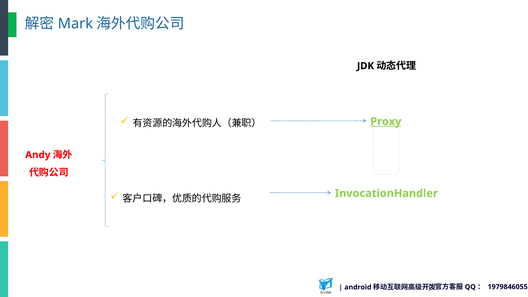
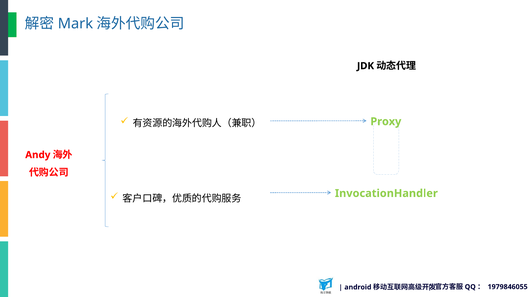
Proxy underline: present -> none (386, 122)
